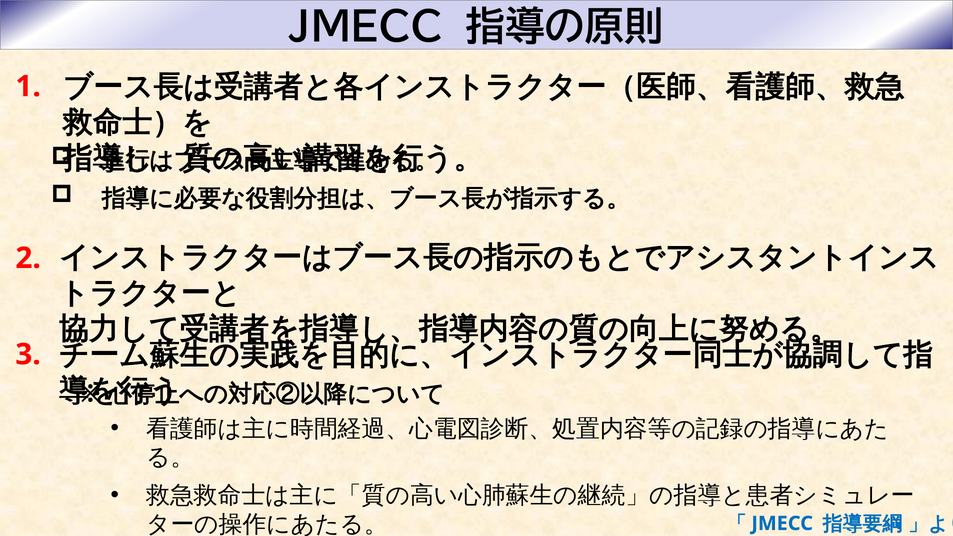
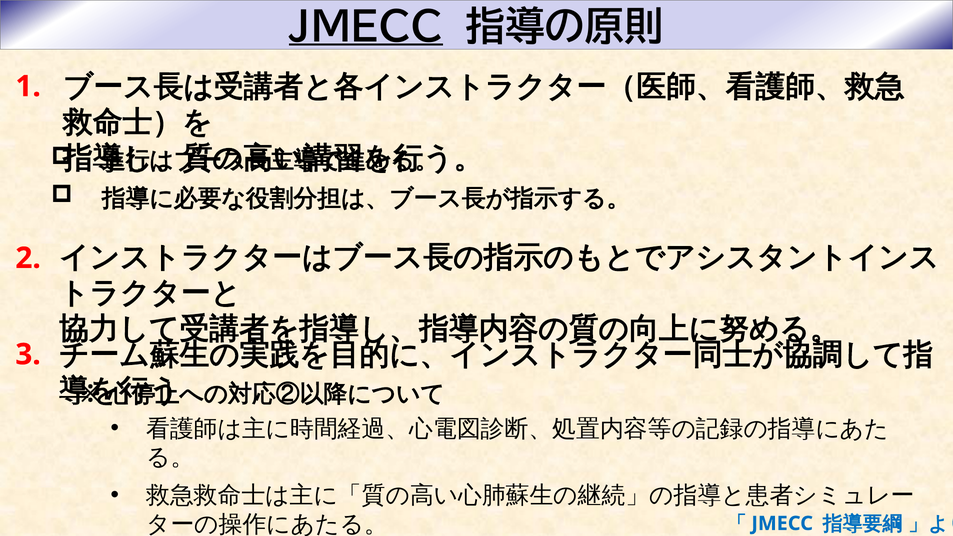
JMECC underline: none -> present (366, 27)
